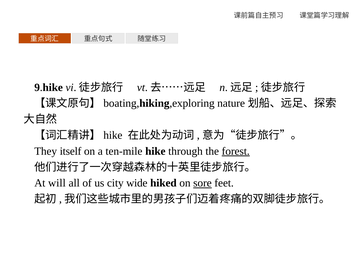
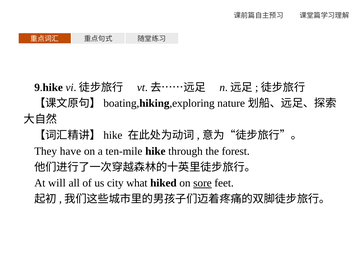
itself: itself -> have (70, 151)
forest underline: present -> none (236, 151)
wide: wide -> what (137, 183)
